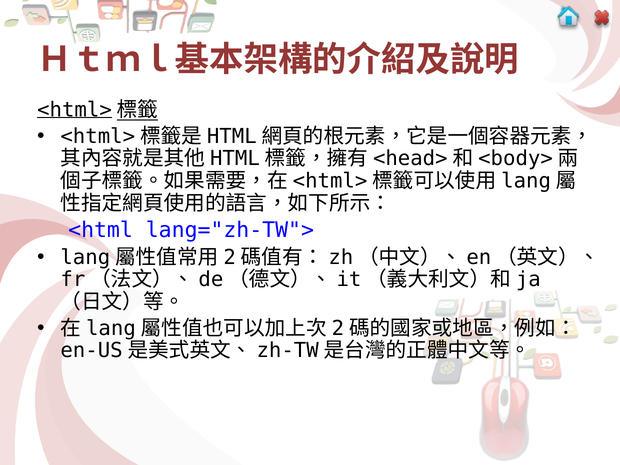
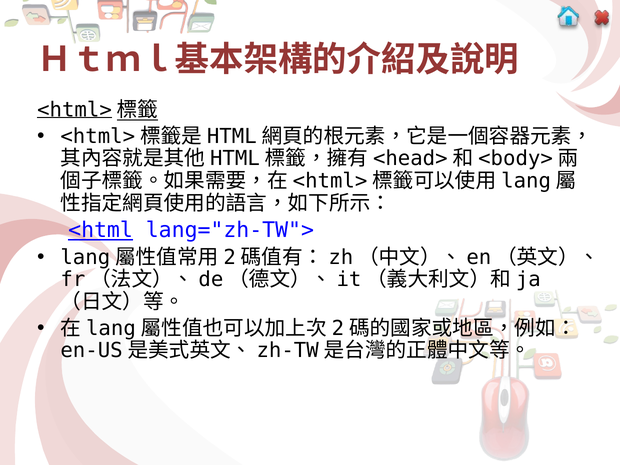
<html underline: none -> present (101, 230)
